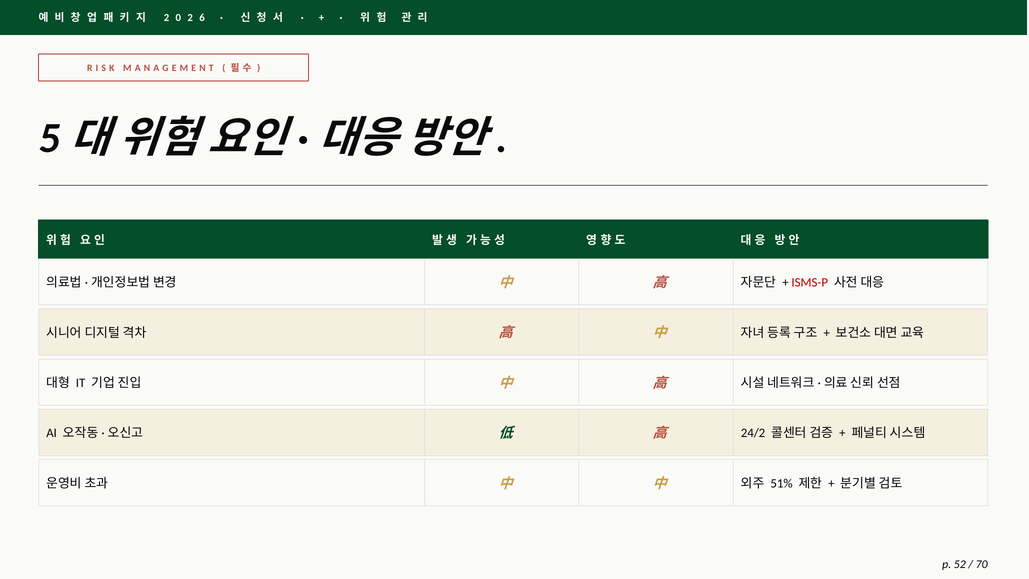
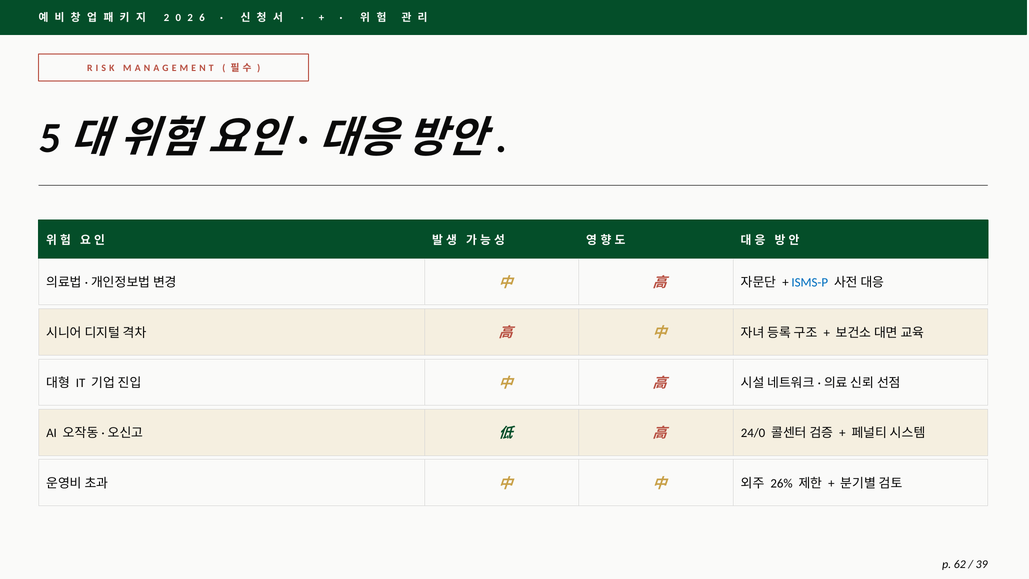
ISMS-P colour: red -> blue (810, 283)
24/2: 24/2 -> 24/0 (753, 433)
51%: 51% -> 26% (781, 483)
52: 52 -> 62 (960, 564)
70: 70 -> 39 (982, 564)
